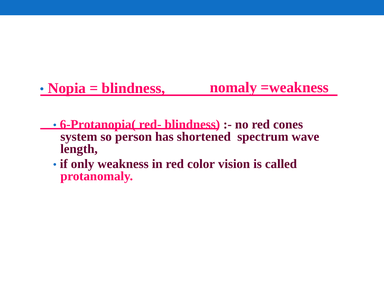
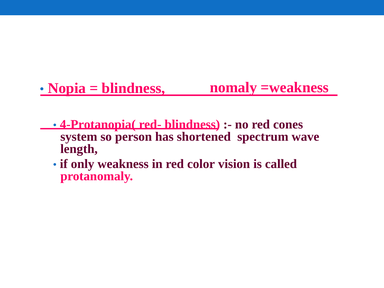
6-Protanopia(: 6-Protanopia( -> 4-Protanopia( (98, 124)
